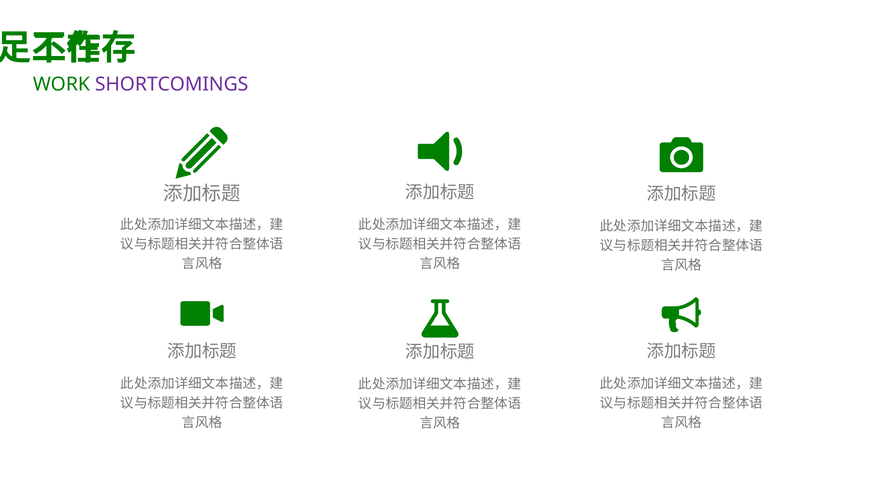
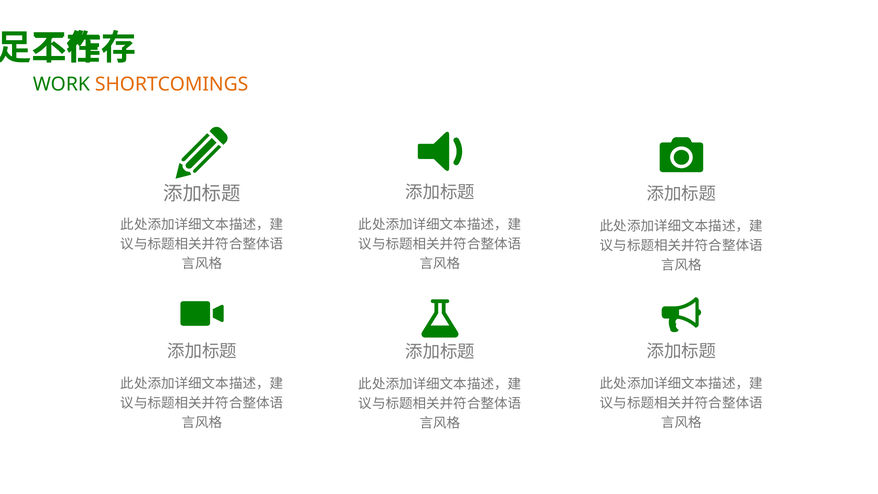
SHORTCOMINGS colour: purple -> orange (172, 84)
